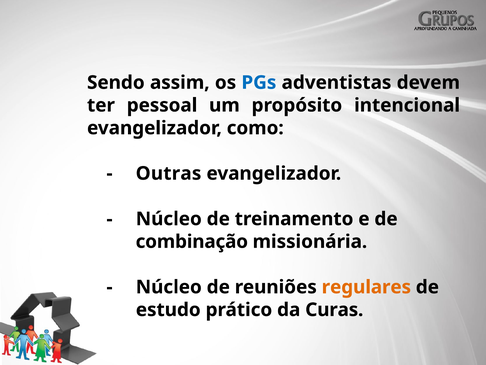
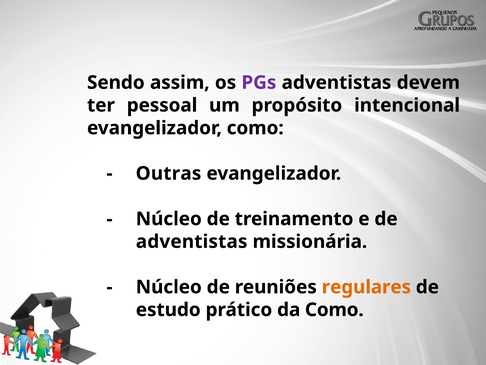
PGs colour: blue -> purple (259, 82)
combinação: combinação -> adventistas (192, 241)
da Curas: Curas -> Como (334, 309)
